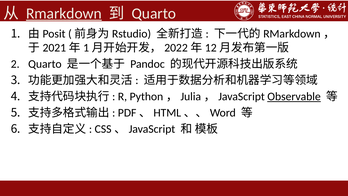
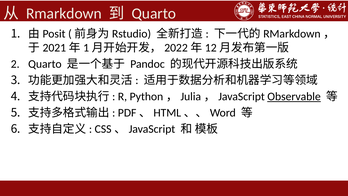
Rmarkdown underline: present -> none (64, 14)
